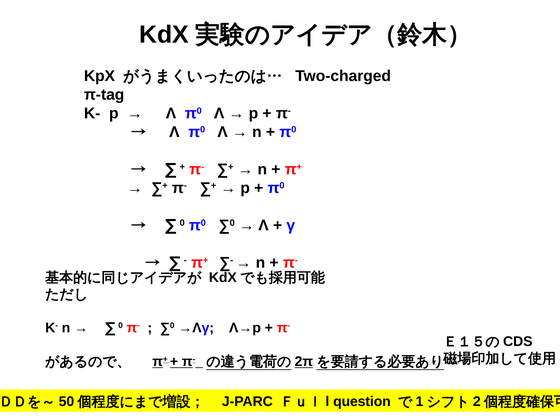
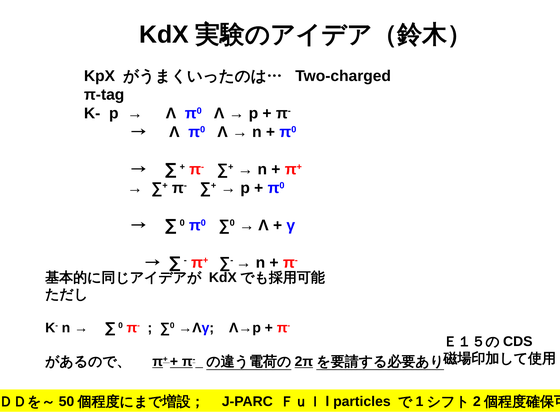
question: question -> particles (362, 402)
